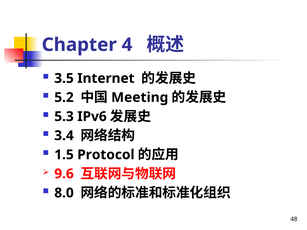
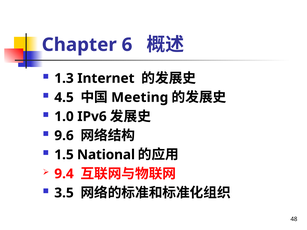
4: 4 -> 6 (127, 45)
3.5: 3.5 -> 1.3 (64, 78)
5.2: 5.2 -> 4.5 (64, 98)
5.3: 5.3 -> 1.0 (64, 117)
3.4: 3.4 -> 9.6 (64, 136)
Protocol: Protocol -> National (106, 155)
9.6: 9.6 -> 9.4 (64, 174)
8.0: 8.0 -> 3.5 (64, 193)
